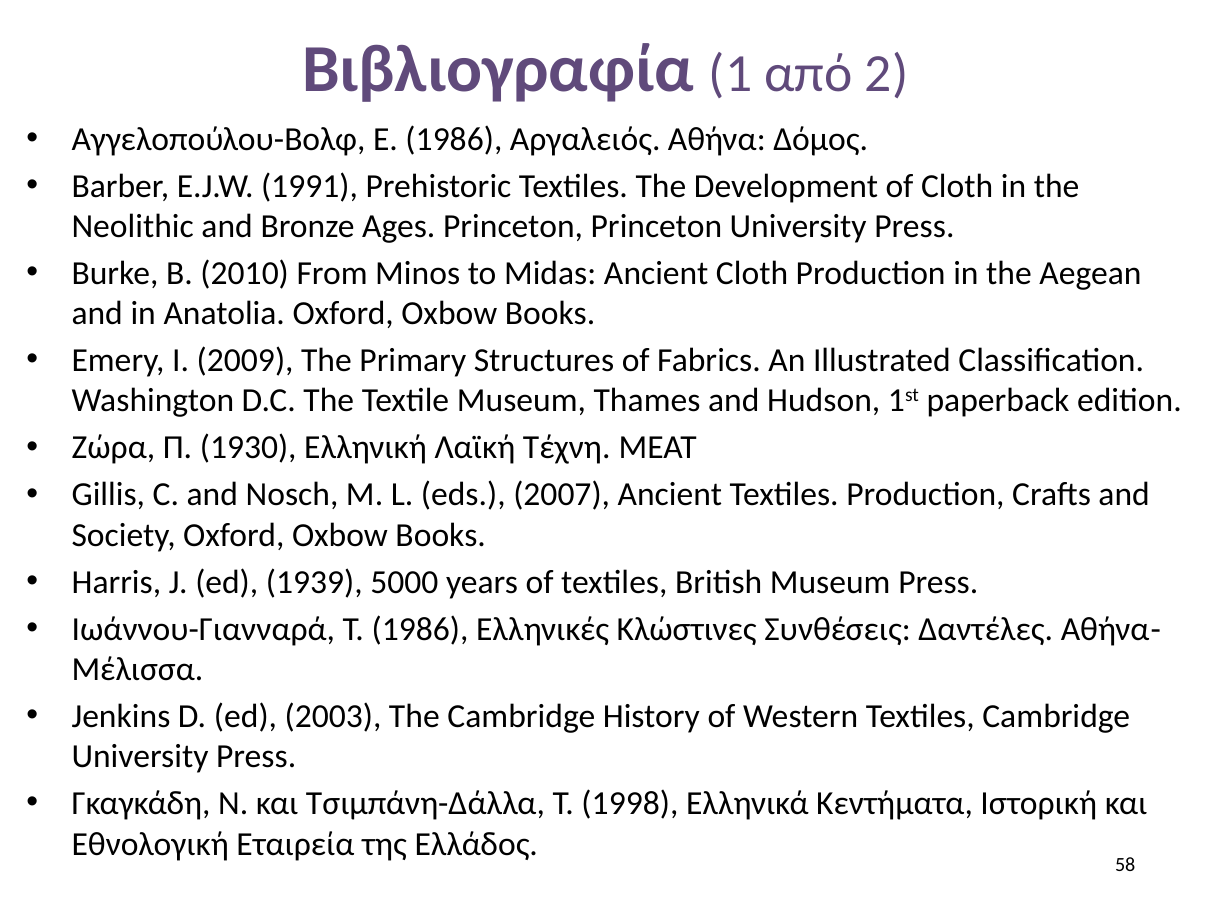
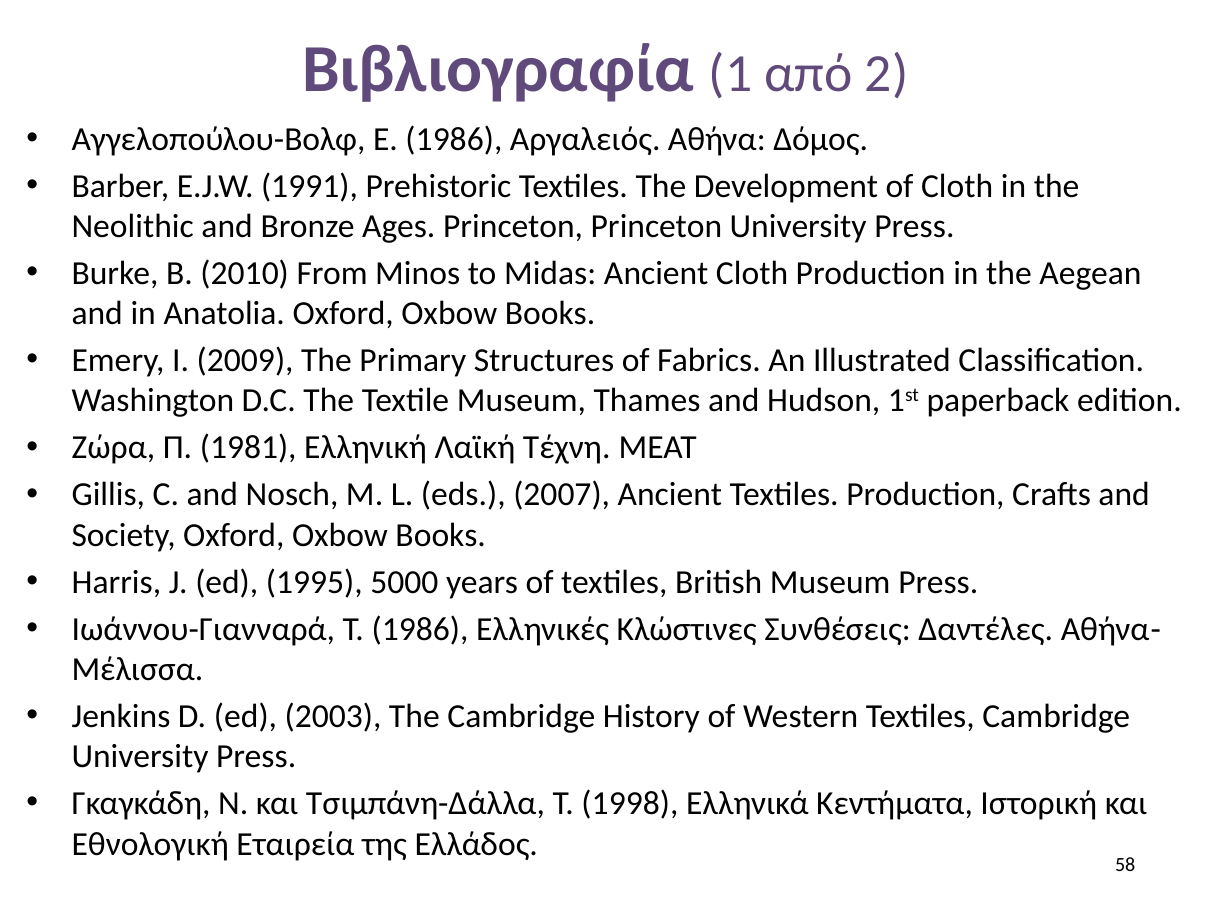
1930: 1930 -> 1981 (248, 448)
1939: 1939 -> 1995 (314, 582)
